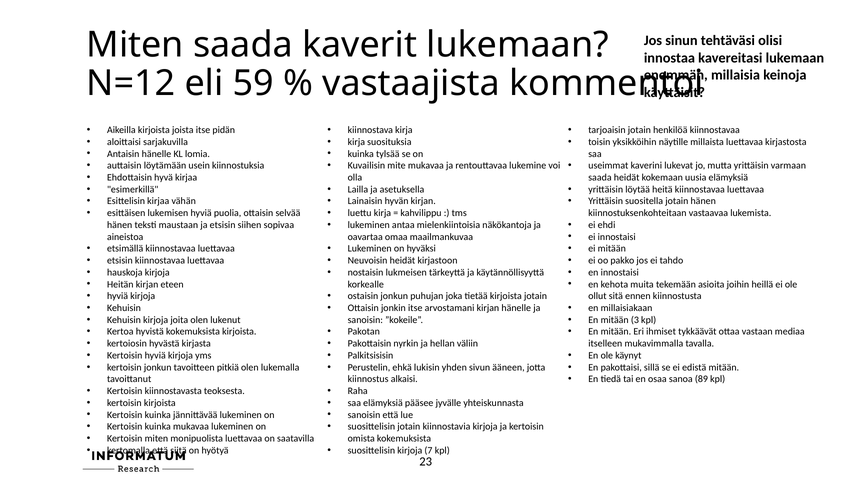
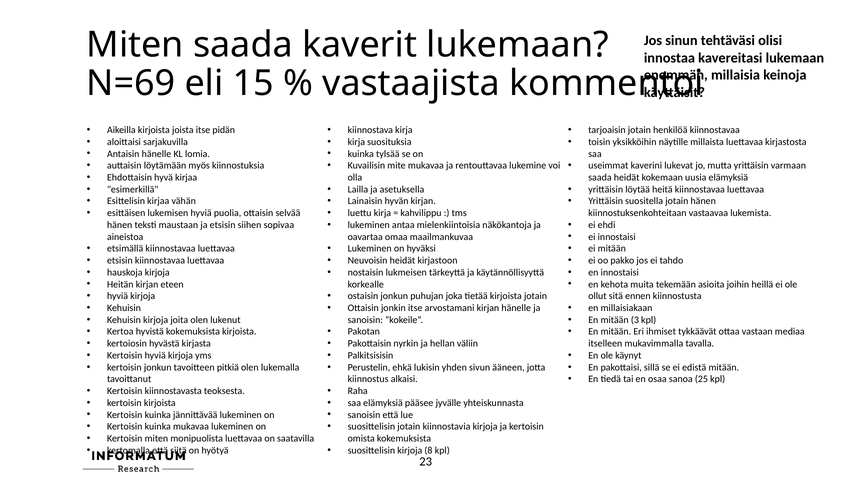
N=12: N=12 -> N=69 (131, 84)
59: 59 -> 15 (253, 84)
usein: usein -> myös (199, 166)
89: 89 -> 25 (701, 380)
7: 7 -> 8 (428, 451)
